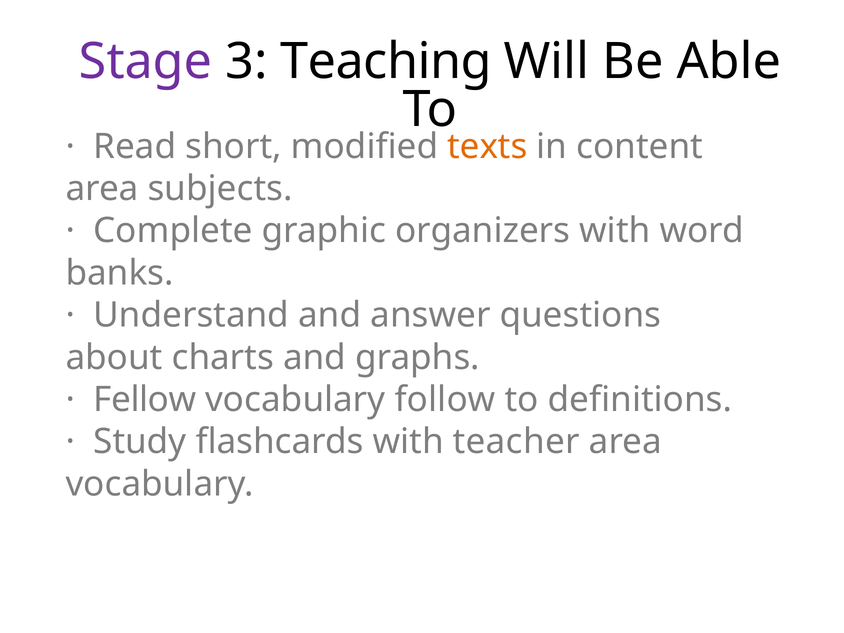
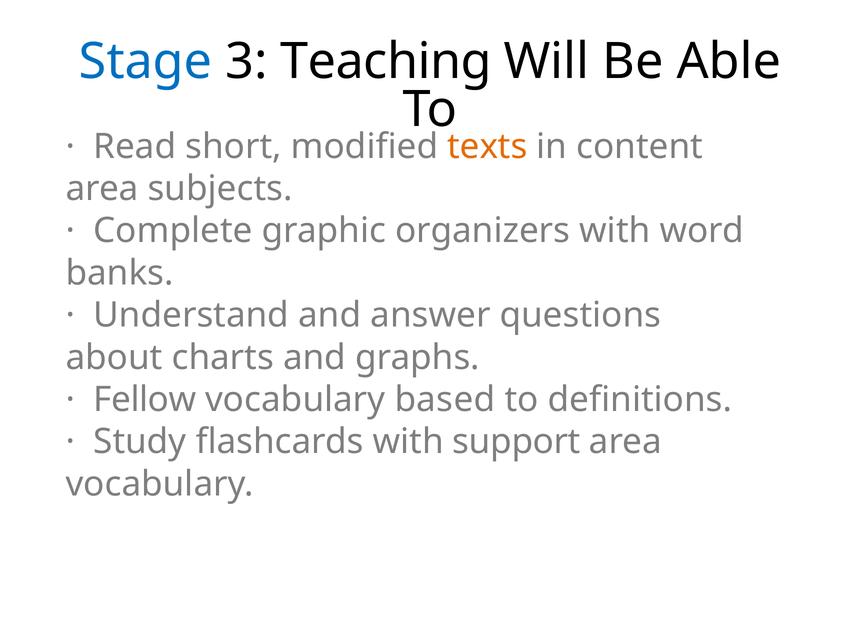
Stage colour: purple -> blue (146, 61)
follow: follow -> based (445, 400)
teacher: teacher -> support (517, 442)
